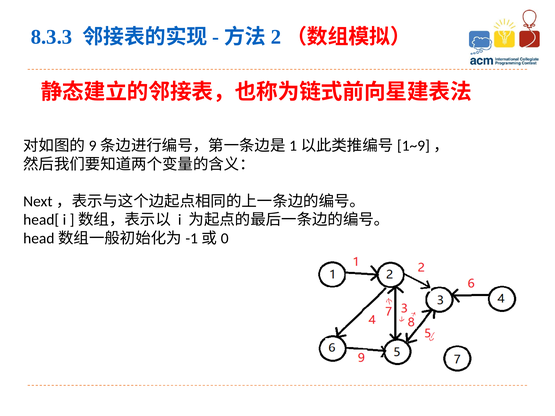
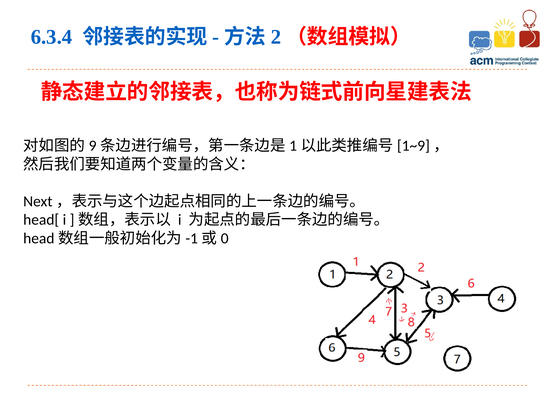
8.3.3: 8.3.3 -> 6.3.4 (51, 37)
